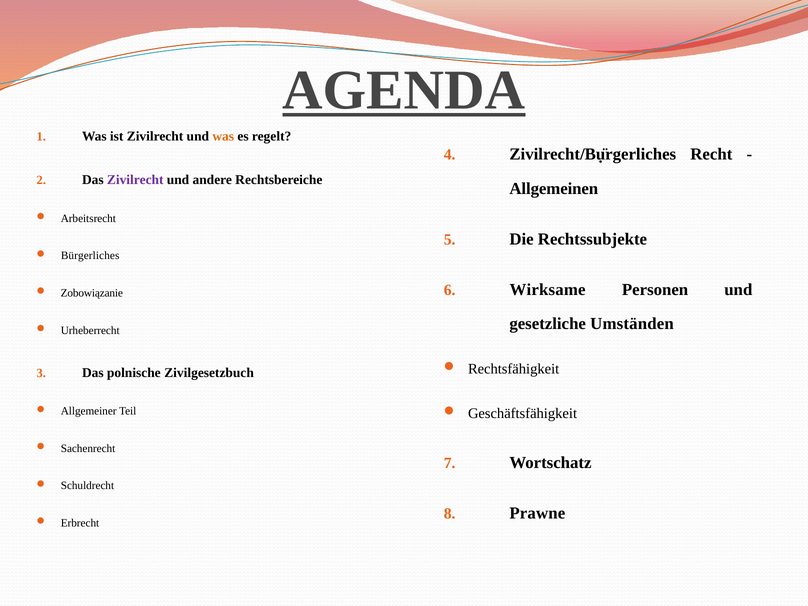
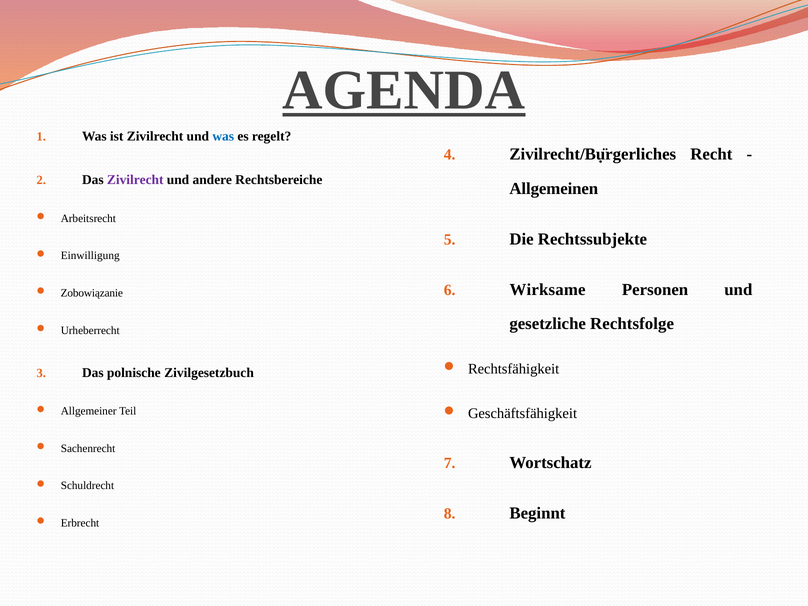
was colour: orange -> blue (223, 136)
Bürgerliches: Bürgerliches -> Einwilligung (90, 256)
Umständen: Umständen -> Rechtsfolge (632, 324)
Prawne: Prawne -> Beginnt (537, 513)
